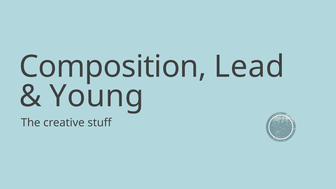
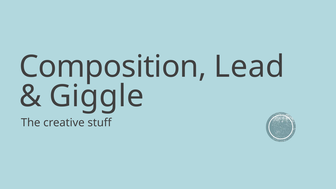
Young: Young -> Giggle (97, 96)
